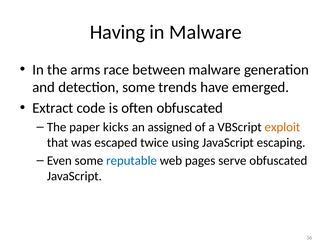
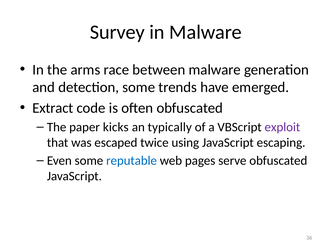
Having: Having -> Survey (117, 32)
assigned: assigned -> typically (170, 127)
exploit colour: orange -> purple (282, 127)
